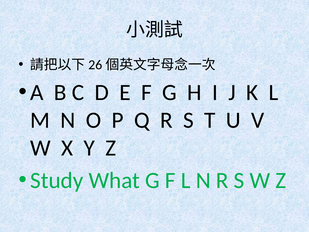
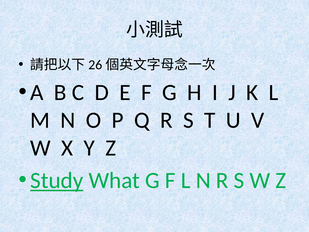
Study underline: none -> present (57, 180)
